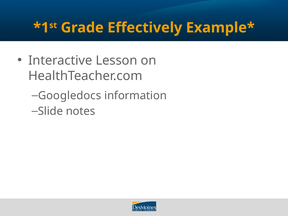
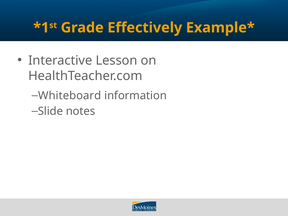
Googledocs: Googledocs -> Whiteboard (70, 96)
